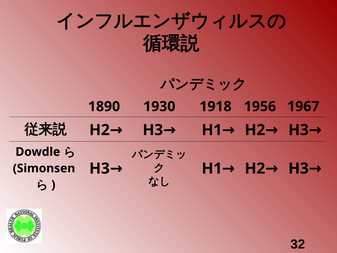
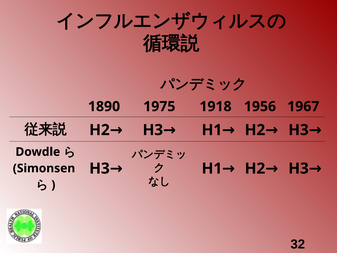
1930: 1930 -> 1975 (159, 106)
